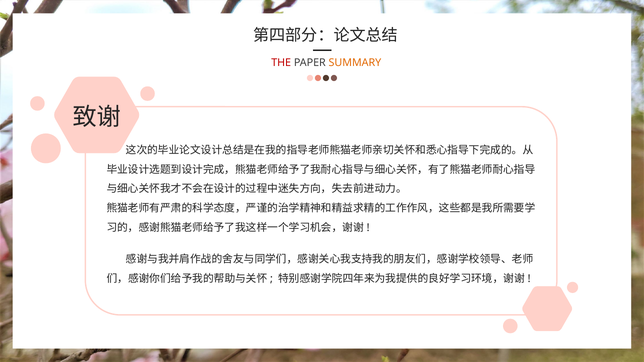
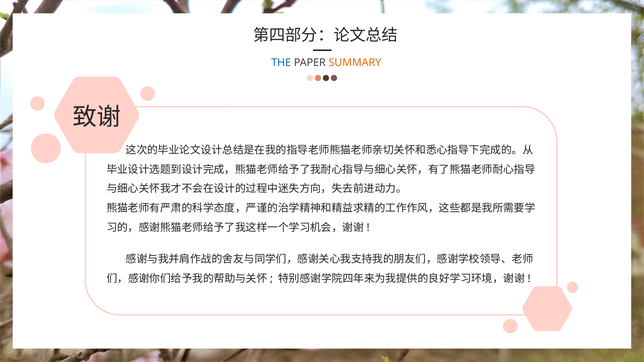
THE colour: red -> blue (281, 63)
